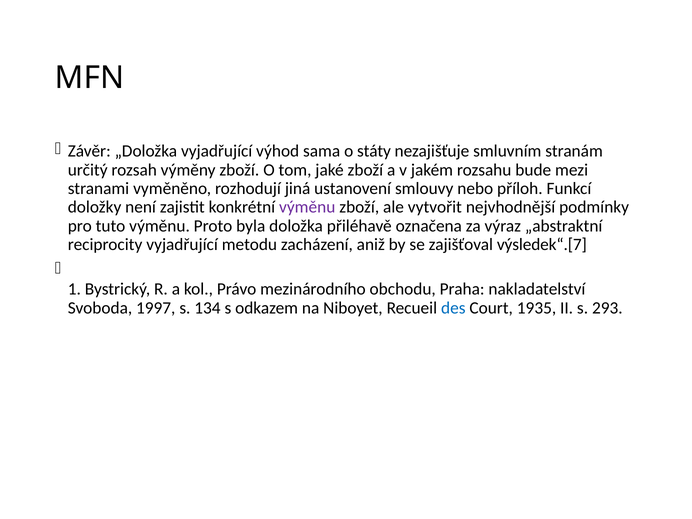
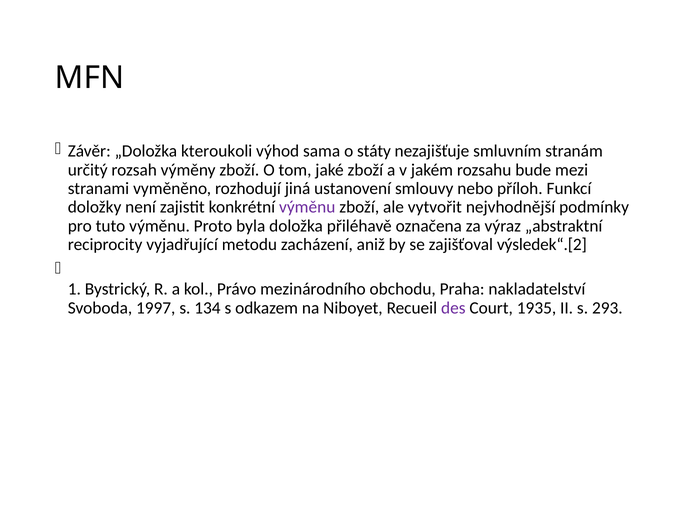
„Doložka vyjadřující: vyjadřující -> kteroukoli (217, 151)
výsledek“.[7: výsledek“.[7 -> výsledek“.[2 (542, 245)
des colour: blue -> purple (453, 308)
